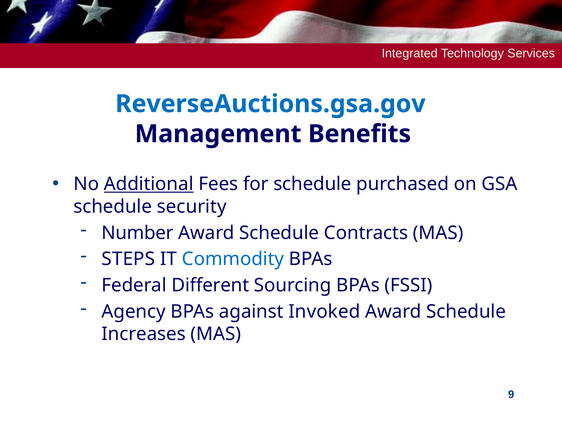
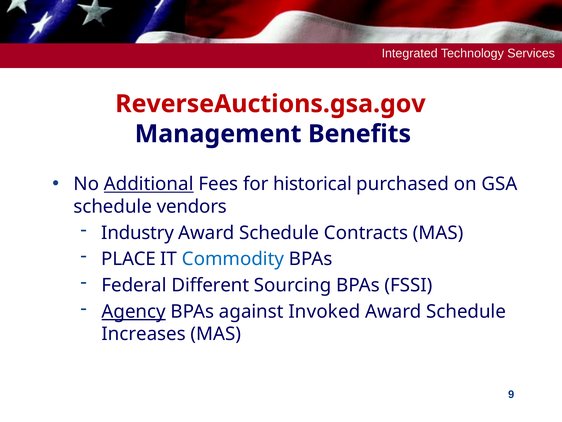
ReverseAuctions.gsa.gov colour: blue -> red (270, 104)
for schedule: schedule -> historical (313, 184)
security: security -> vendors (192, 206)
Number: Number -> Industry (138, 233)
STEPS: STEPS -> PLACE (129, 259)
Agency underline: none -> present (134, 311)
